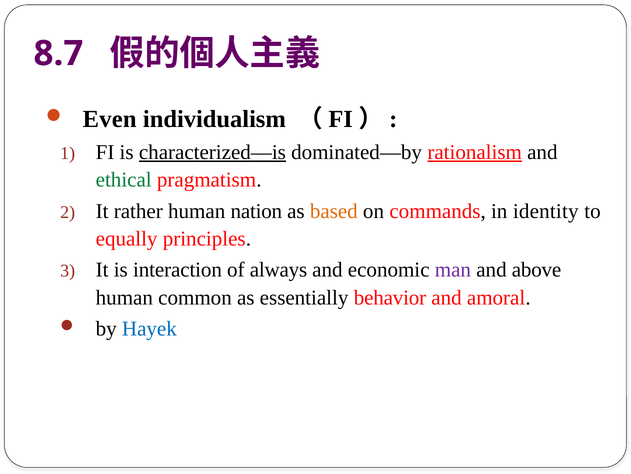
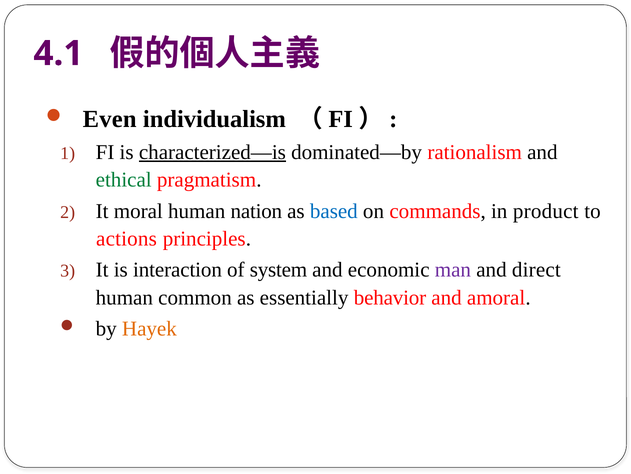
8.7: 8.7 -> 4.1 (58, 53)
rationalism underline: present -> none (475, 152)
rather: rather -> moral (138, 211)
based colour: orange -> blue (334, 211)
identity: identity -> product (546, 211)
equally: equally -> actions (126, 238)
always: always -> system (278, 269)
above: above -> direct (536, 269)
Hayek colour: blue -> orange (149, 328)
